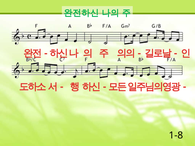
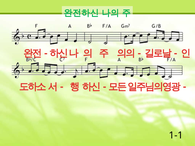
1-8: 1-8 -> 1-1 (176, 135)
